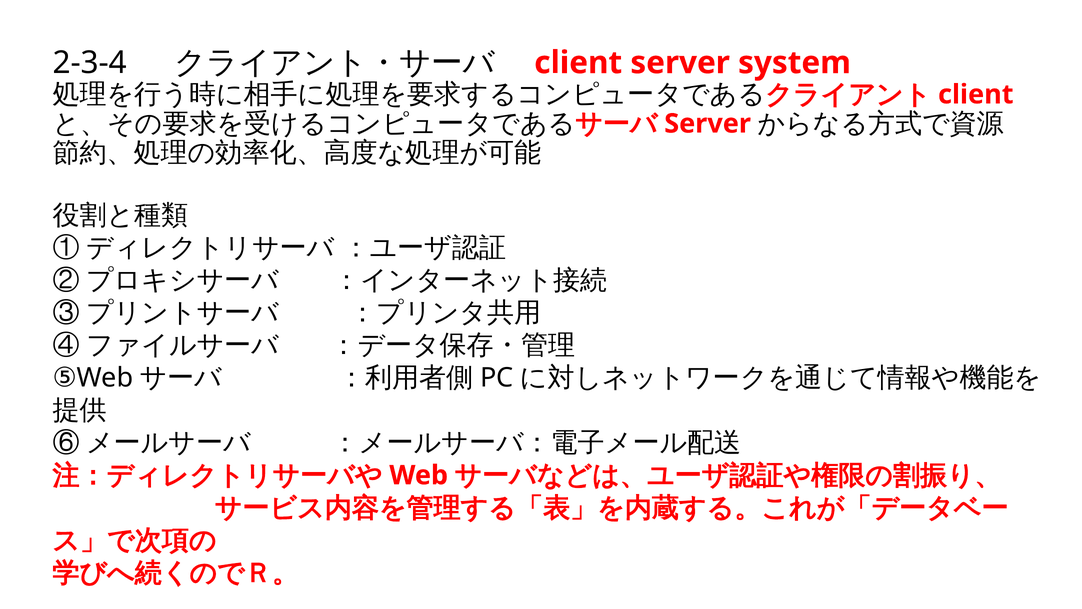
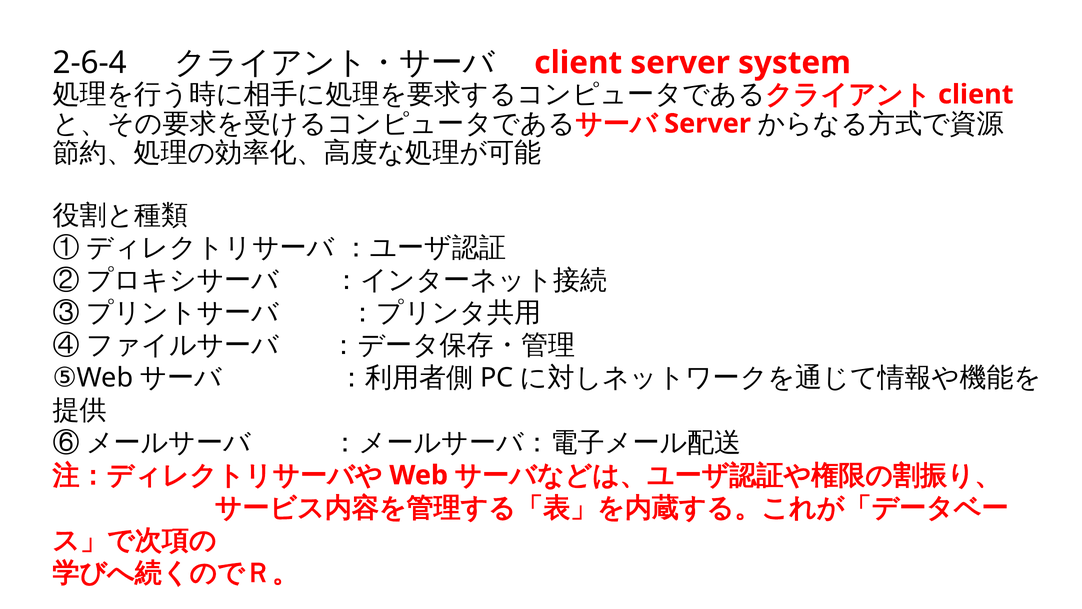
2-3-4: 2-3-4 -> 2-6-4 (90, 63)
